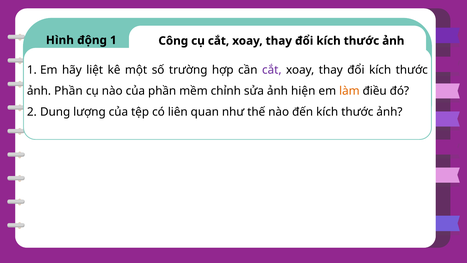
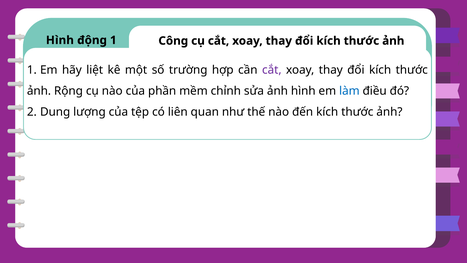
ảnh Phần: Phần -> Rộng (68, 91)
ảnh hiện: hiện -> hình (303, 91)
làm colour: orange -> blue (349, 91)
